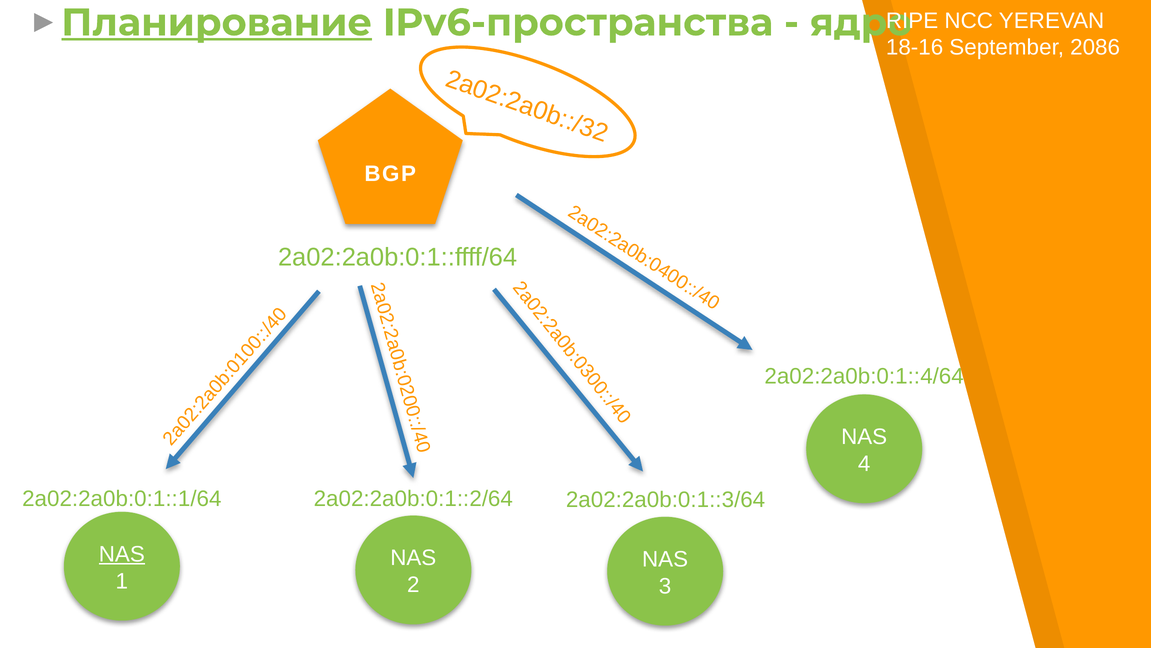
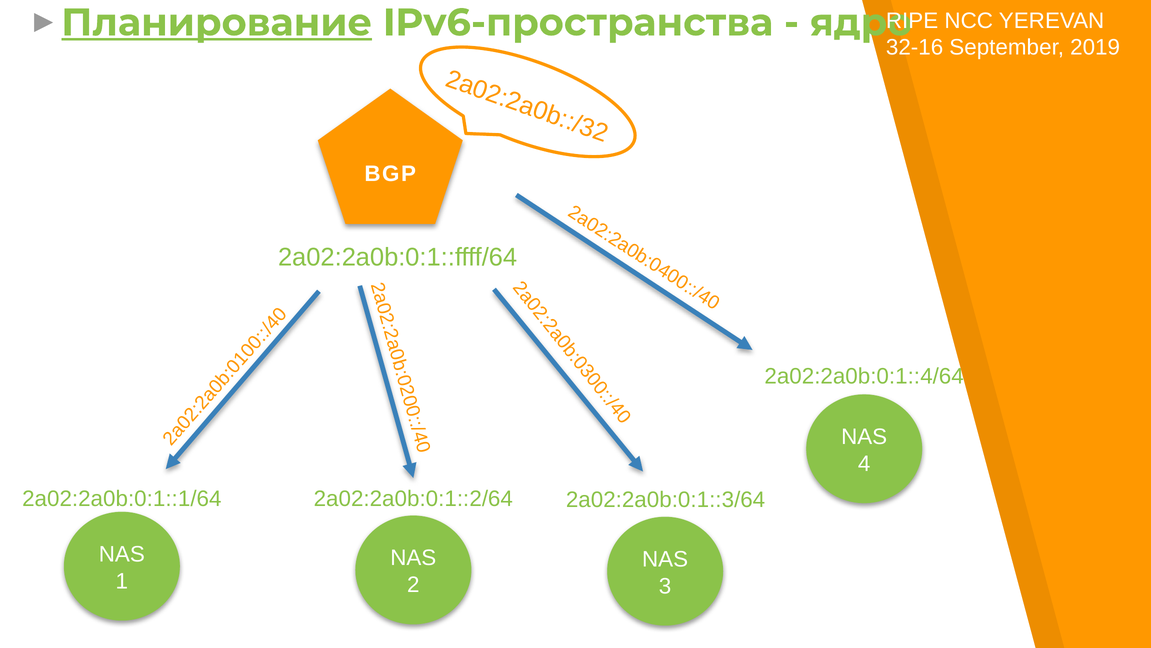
18-16: 18-16 -> 32-16 (915, 47)
2086: 2086 -> 2019 (1095, 47)
NAS underline: present -> none (122, 554)
